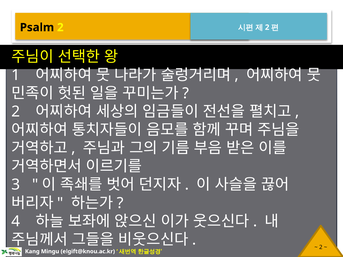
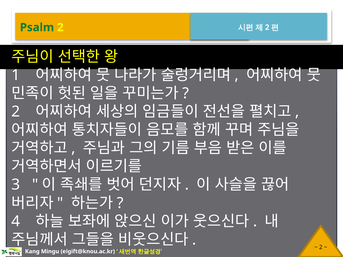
Psalm colour: black -> green (37, 27)
